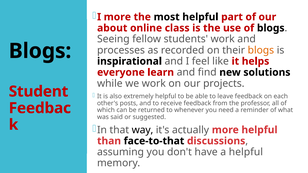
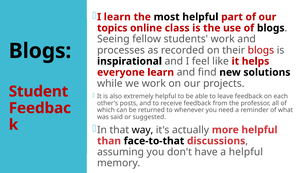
I more: more -> learn (117, 17)
about: about -> topics (112, 28)
blogs colour: orange -> red (261, 50)
